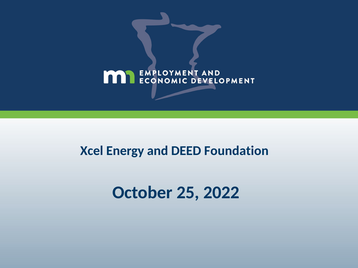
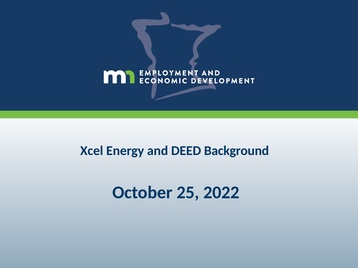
Foundation: Foundation -> Background (236, 151)
